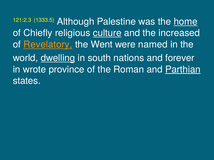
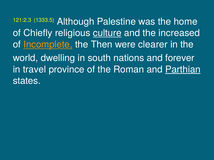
home underline: present -> none (186, 22)
Revelatory: Revelatory -> Incomplete (48, 45)
Went: Went -> Then (102, 45)
named: named -> clearer (153, 45)
dwelling underline: present -> none (58, 58)
wrote: wrote -> travel (34, 70)
